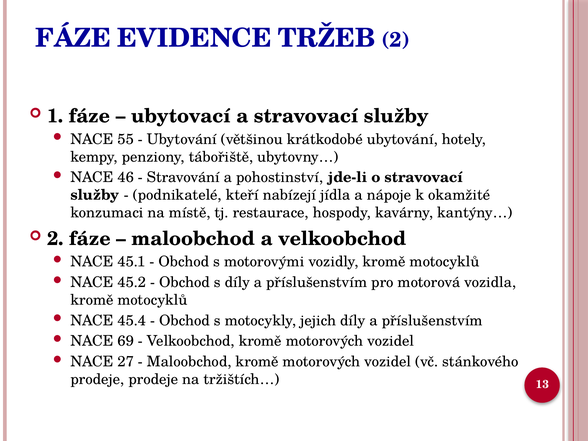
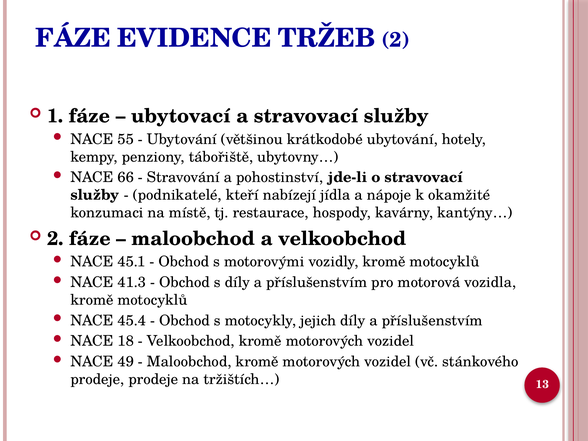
46: 46 -> 66 (126, 177)
45.2: 45.2 -> 41.3 (132, 282)
69: 69 -> 18 (126, 341)
27: 27 -> 49 (126, 362)
